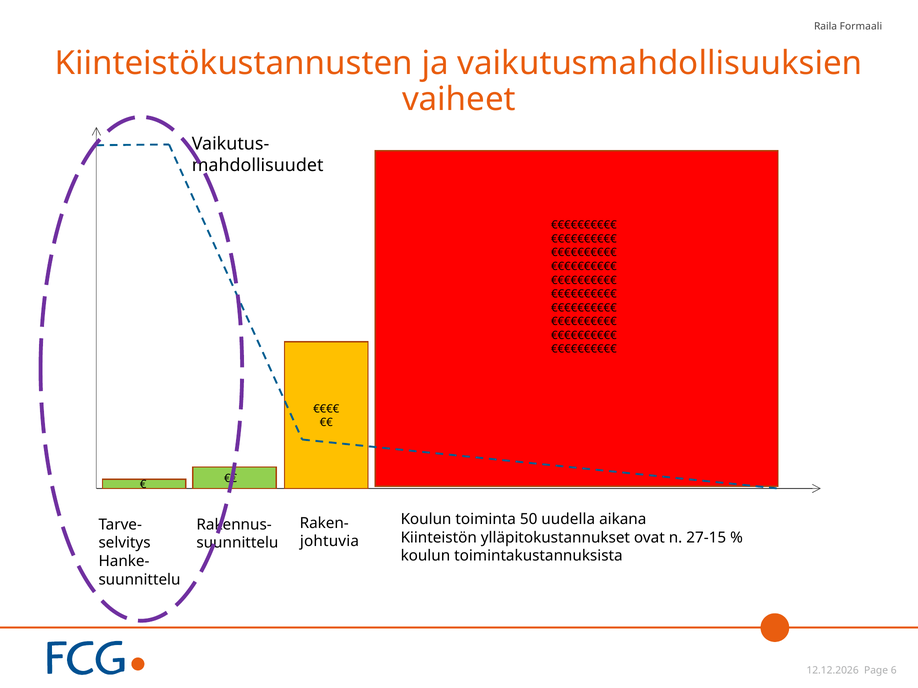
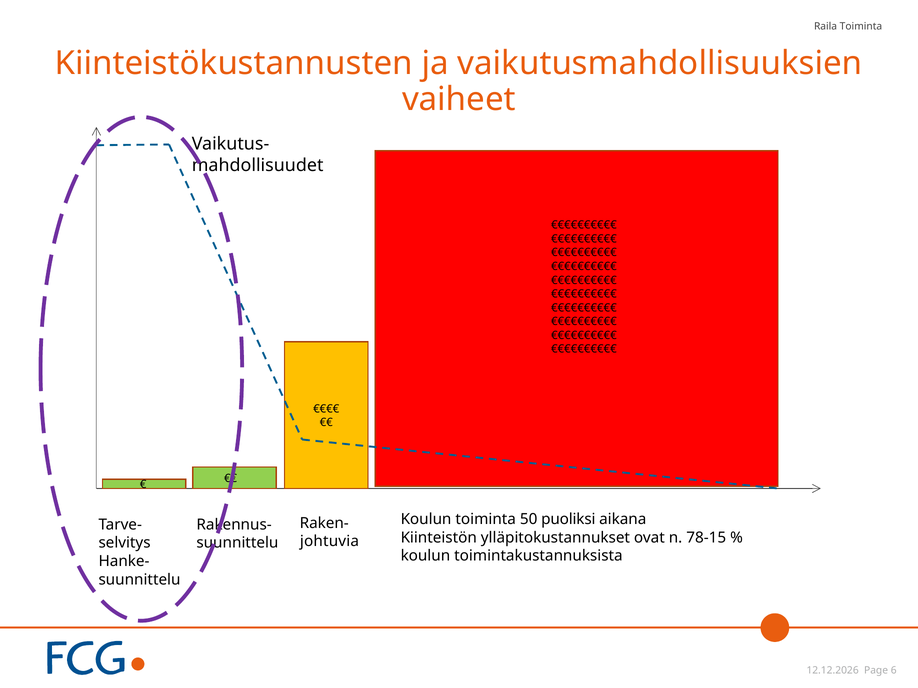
Raila Formaali: Formaali -> Toiminta (861, 26)
uudella: uudella -> puoliksi (568, 520)
27-15: 27-15 -> 78-15 (706, 538)
